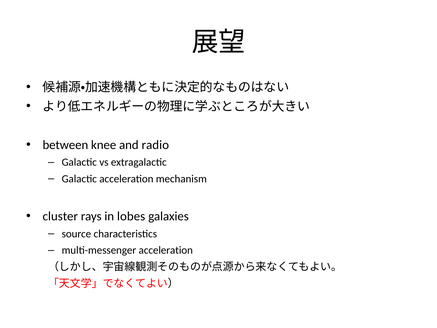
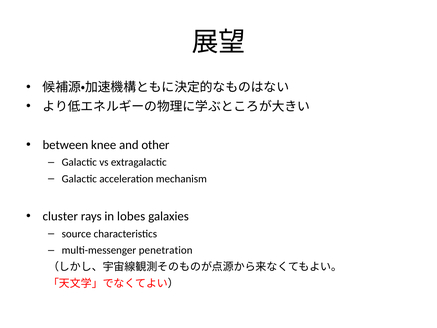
radio: radio -> other (155, 145)
multi-messenger acceleration: acceleration -> penetration (166, 250)
